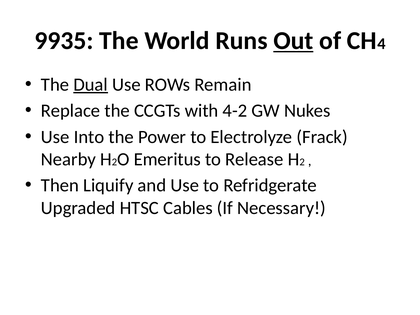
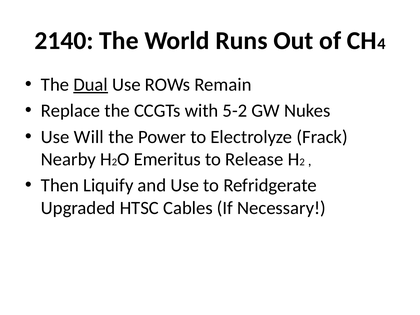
9935: 9935 -> 2140 (64, 41)
Out underline: present -> none (293, 41)
4-2: 4-2 -> 5-2 (235, 111)
Into: Into -> Will (89, 137)
